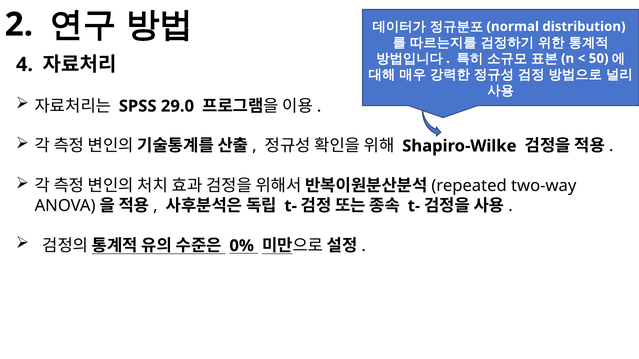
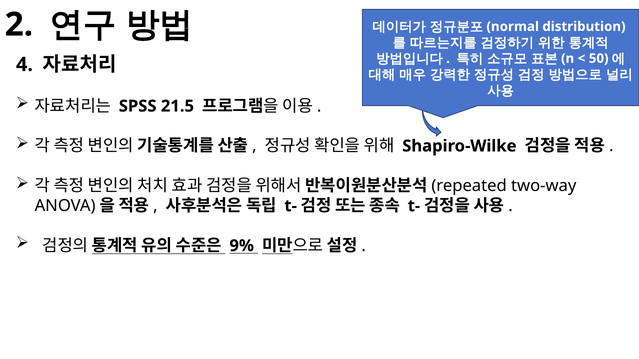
29.0: 29.0 -> 21.5 (177, 106)
0%: 0% -> 9% (242, 246)
